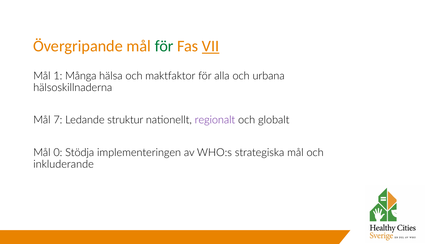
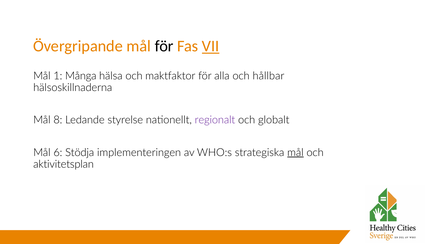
för colour: green -> black (164, 46)
urbana: urbana -> hållbar (268, 76)
7: 7 -> 8 (58, 120)
struktur: struktur -> styrelse (125, 120)
0: 0 -> 6 (58, 152)
mål underline: none -> present (295, 152)
inkluderande: inkluderande -> aktivitetsplan (64, 164)
